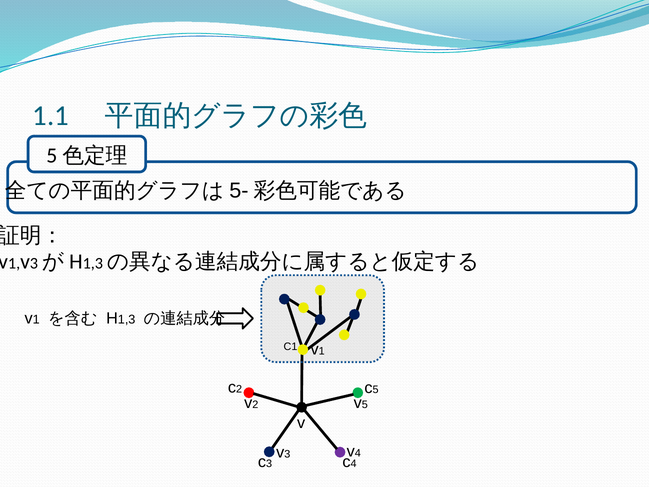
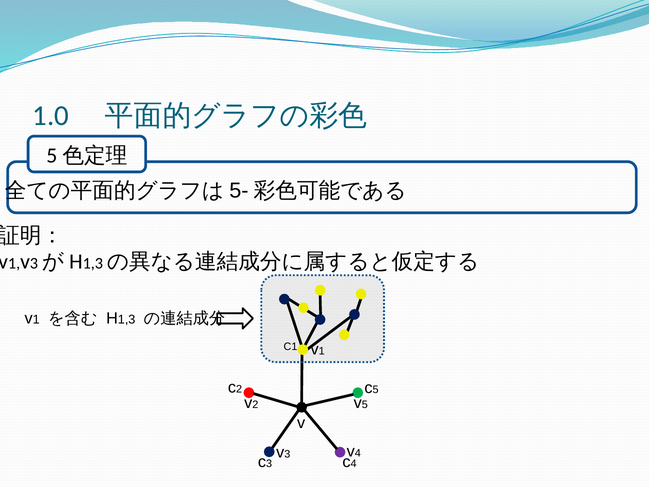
1.1: 1.1 -> 1.0 (51, 116)
